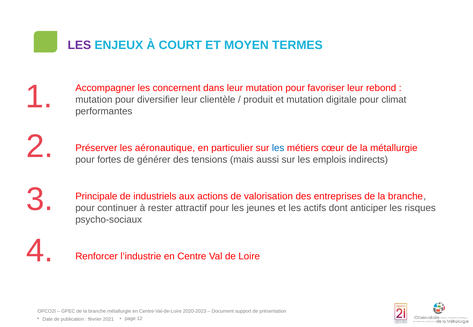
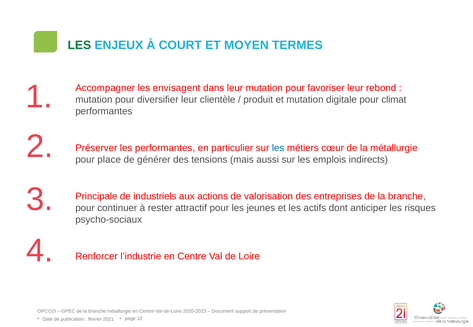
LES colour: purple -> green (79, 45)
concernent: concernent -> envisagent (177, 88)
les aéronautique: aéronautique -> performantes (165, 148)
fortes: fortes -> place (109, 160)
